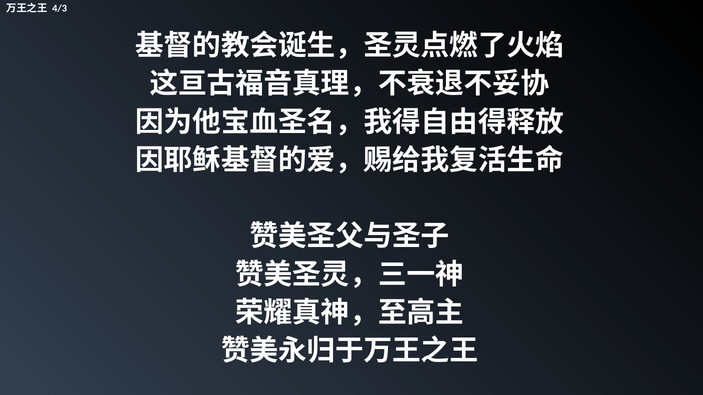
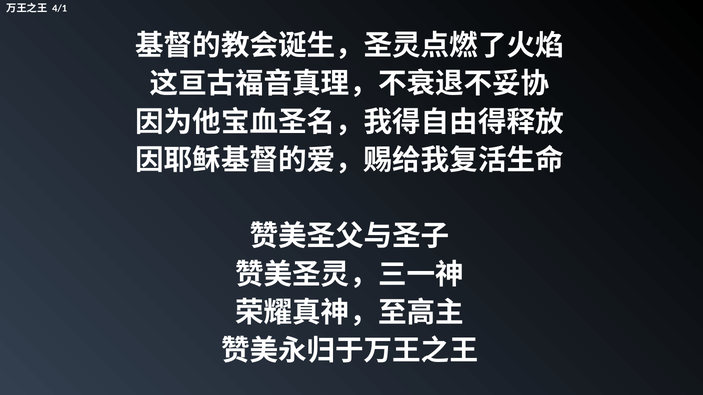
4/3: 4/3 -> 4/1 (60, 9)
